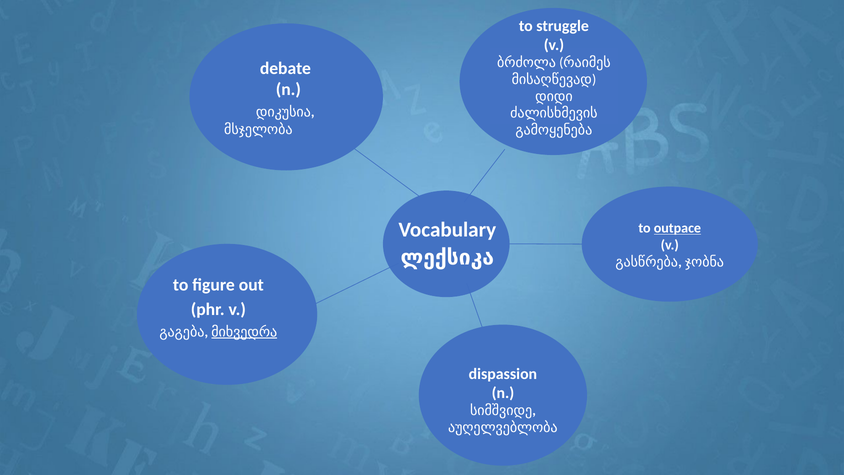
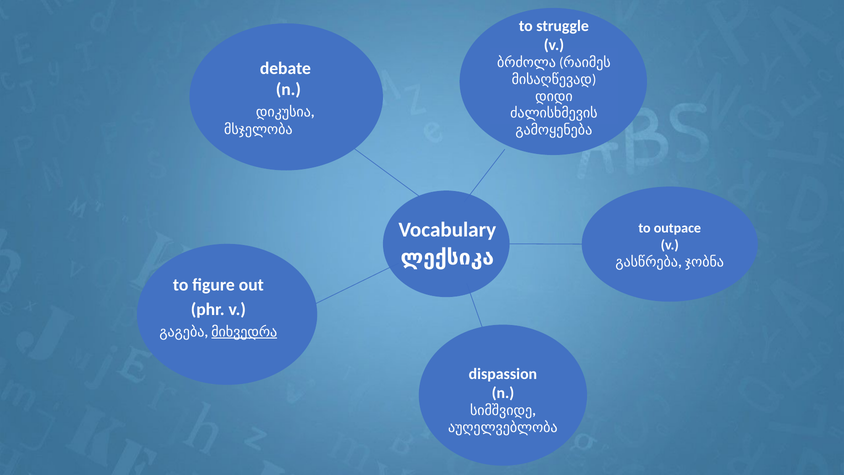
outpace underline: present -> none (677, 228)
